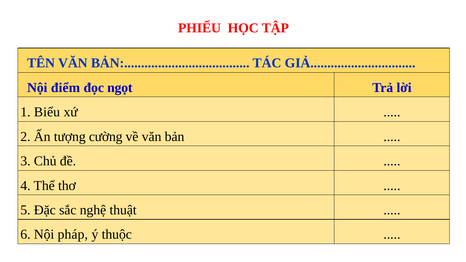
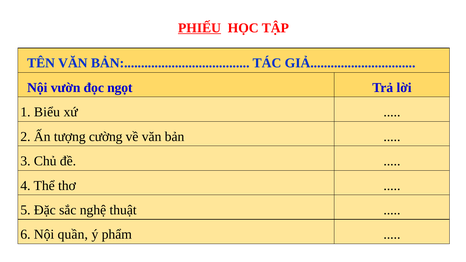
PHIẾU underline: none -> present (200, 28)
điểm: điểm -> vườn (66, 88)
pháp: pháp -> quần (73, 235)
thuộc: thuộc -> phẩm (117, 235)
